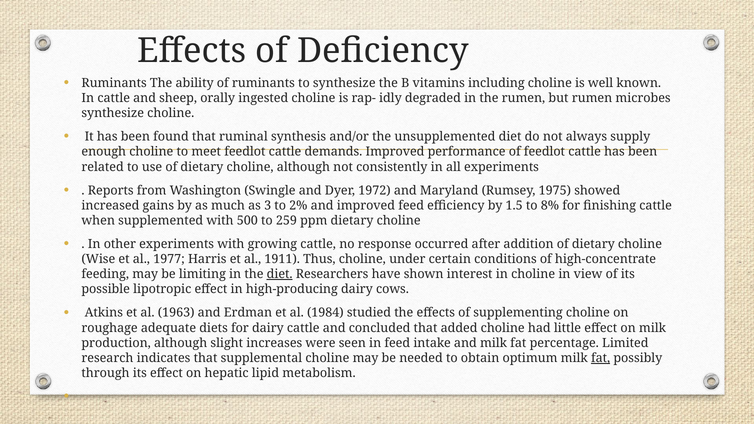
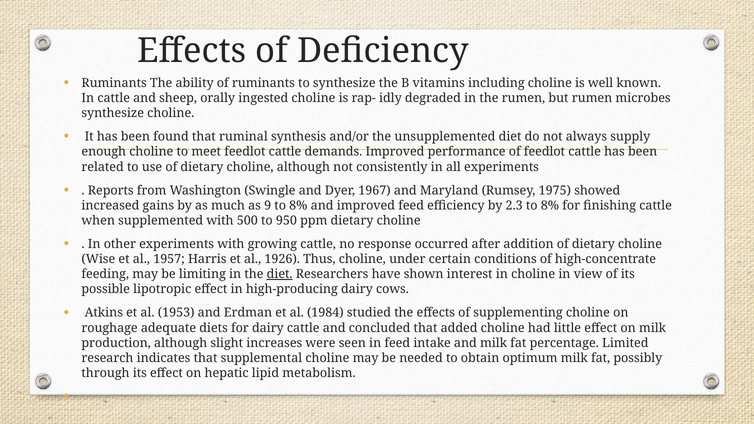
1972: 1972 -> 1967 (375, 190)
3: 3 -> 9 (268, 206)
2%: 2% -> 8% (298, 206)
1.5: 1.5 -> 2.3 (514, 206)
259: 259 -> 950 (286, 221)
1977: 1977 -> 1957 (169, 259)
1911: 1911 -> 1926 (282, 259)
1963: 1963 -> 1953 (176, 313)
fat underline: present -> none (601, 358)
